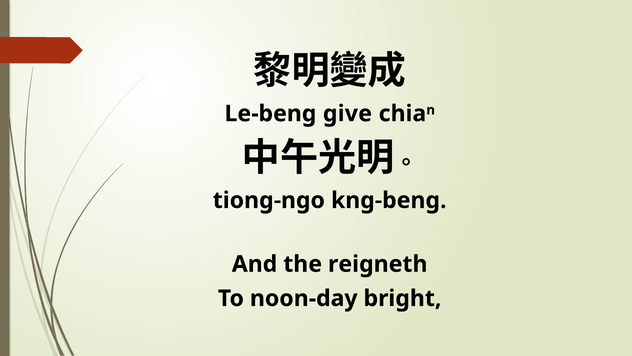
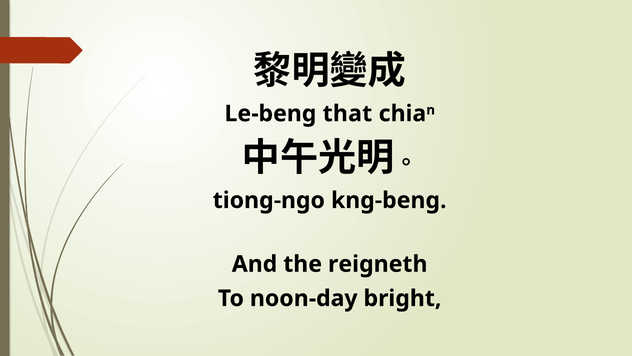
give: give -> that (347, 113)
